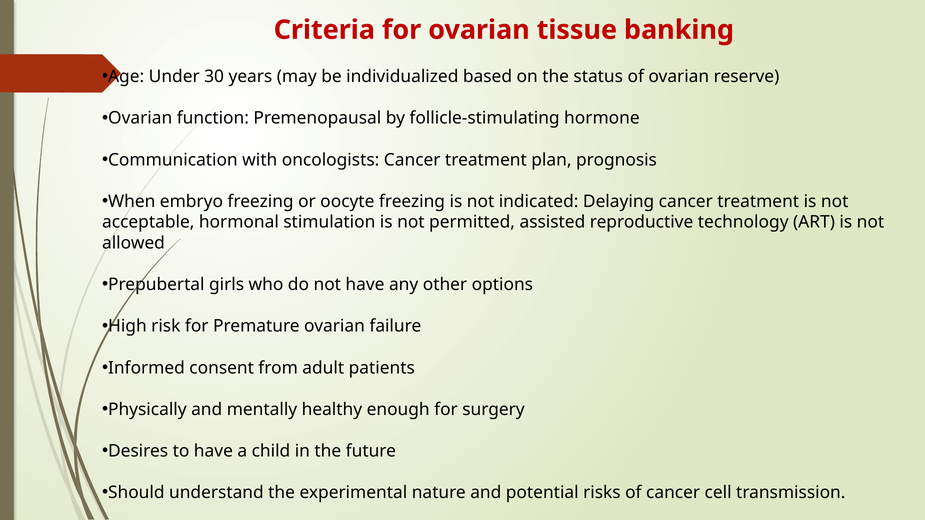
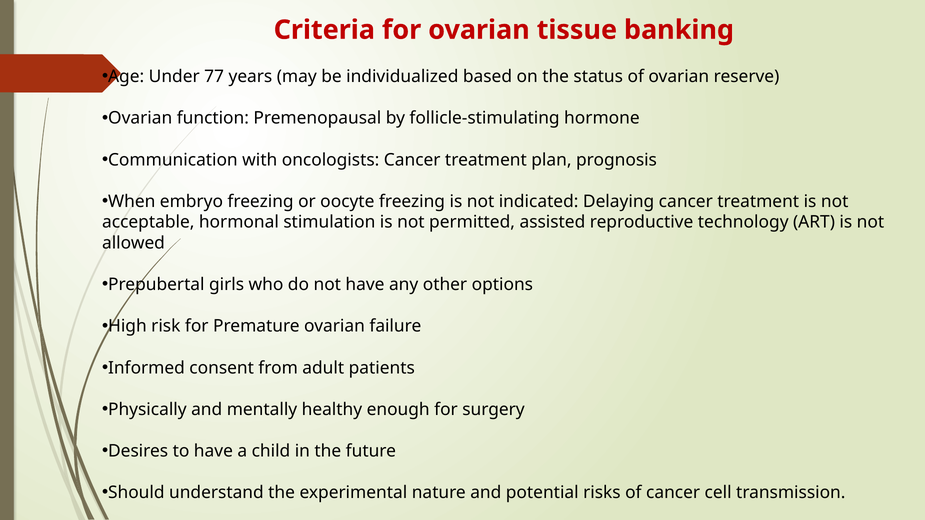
30: 30 -> 77 (214, 77)
